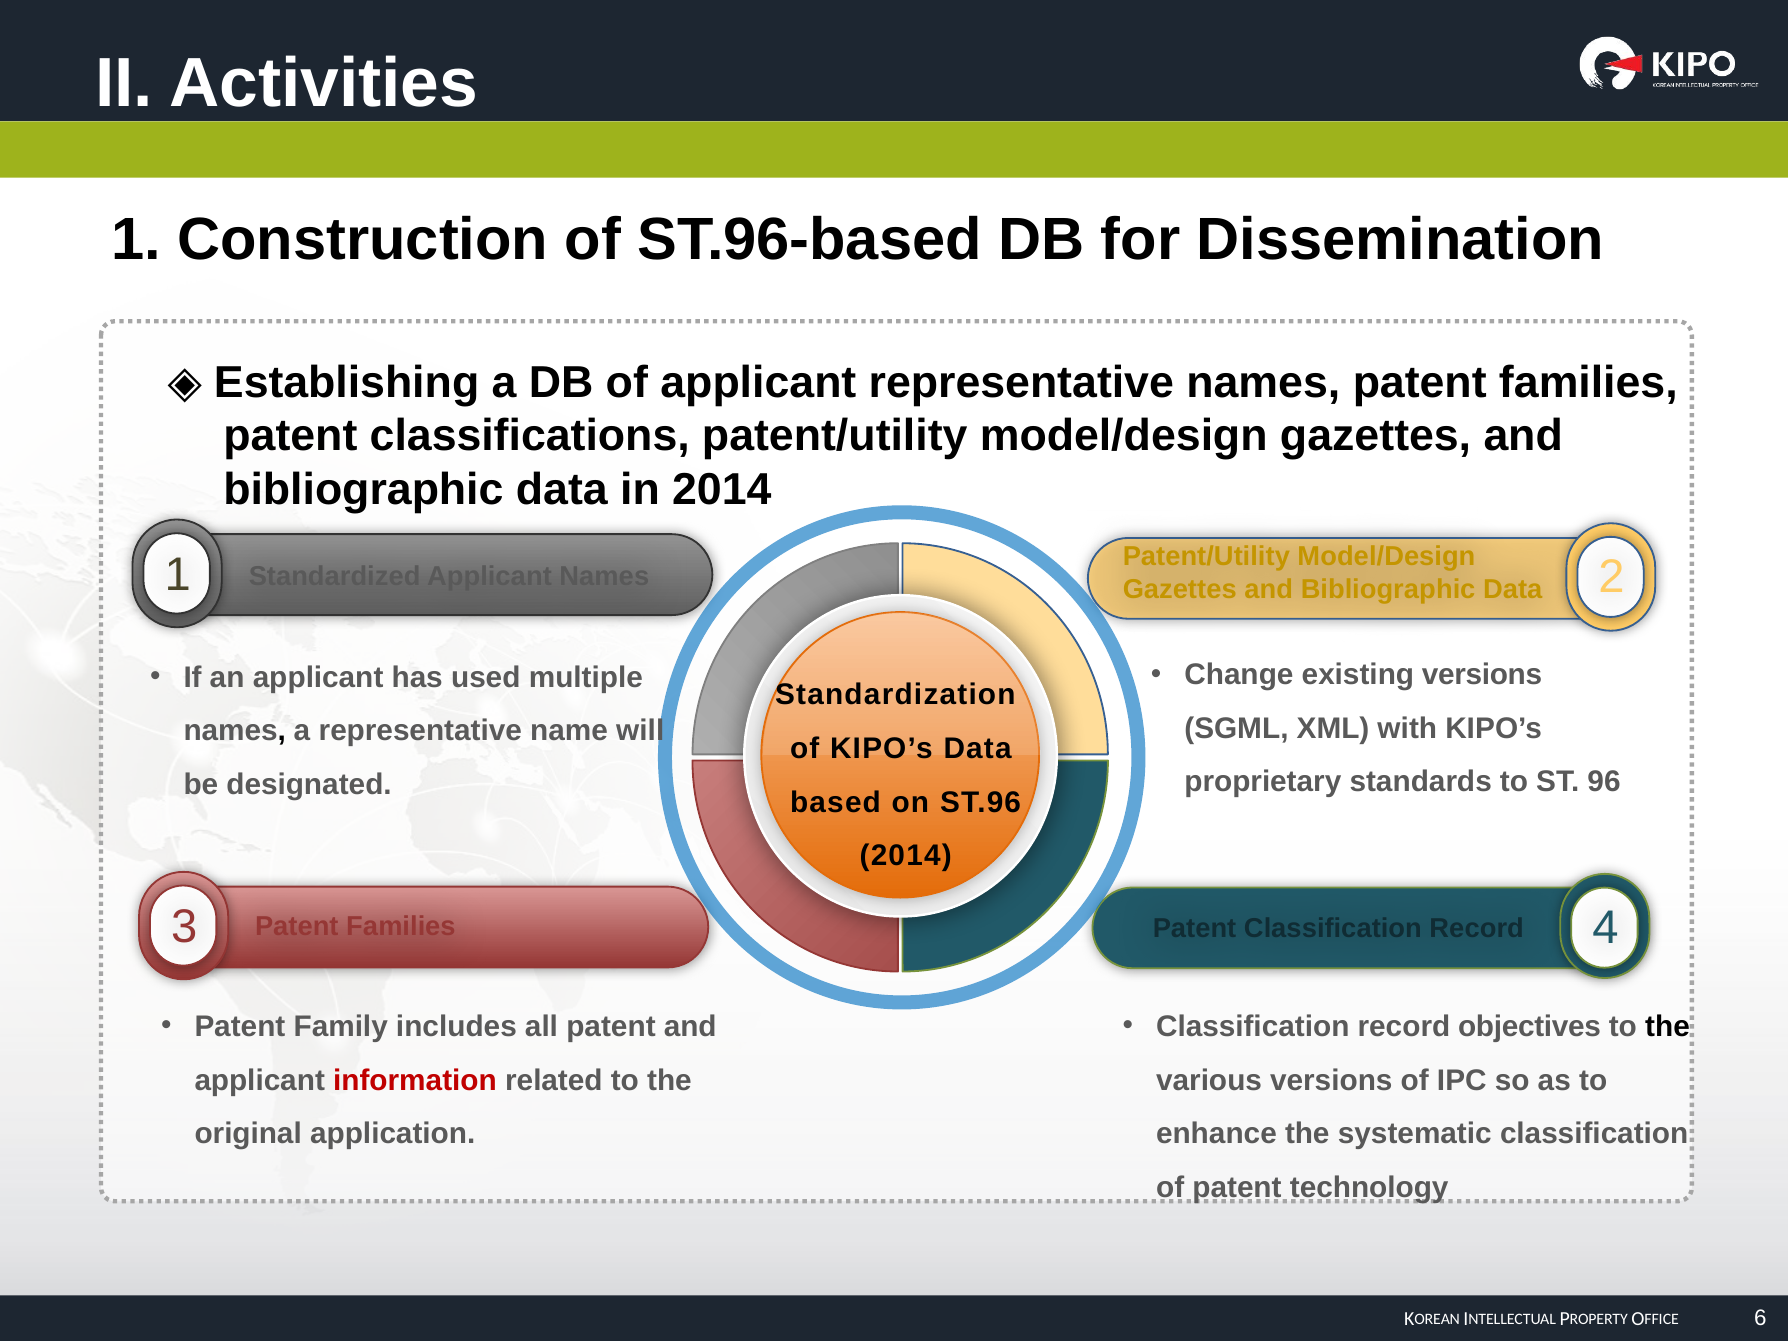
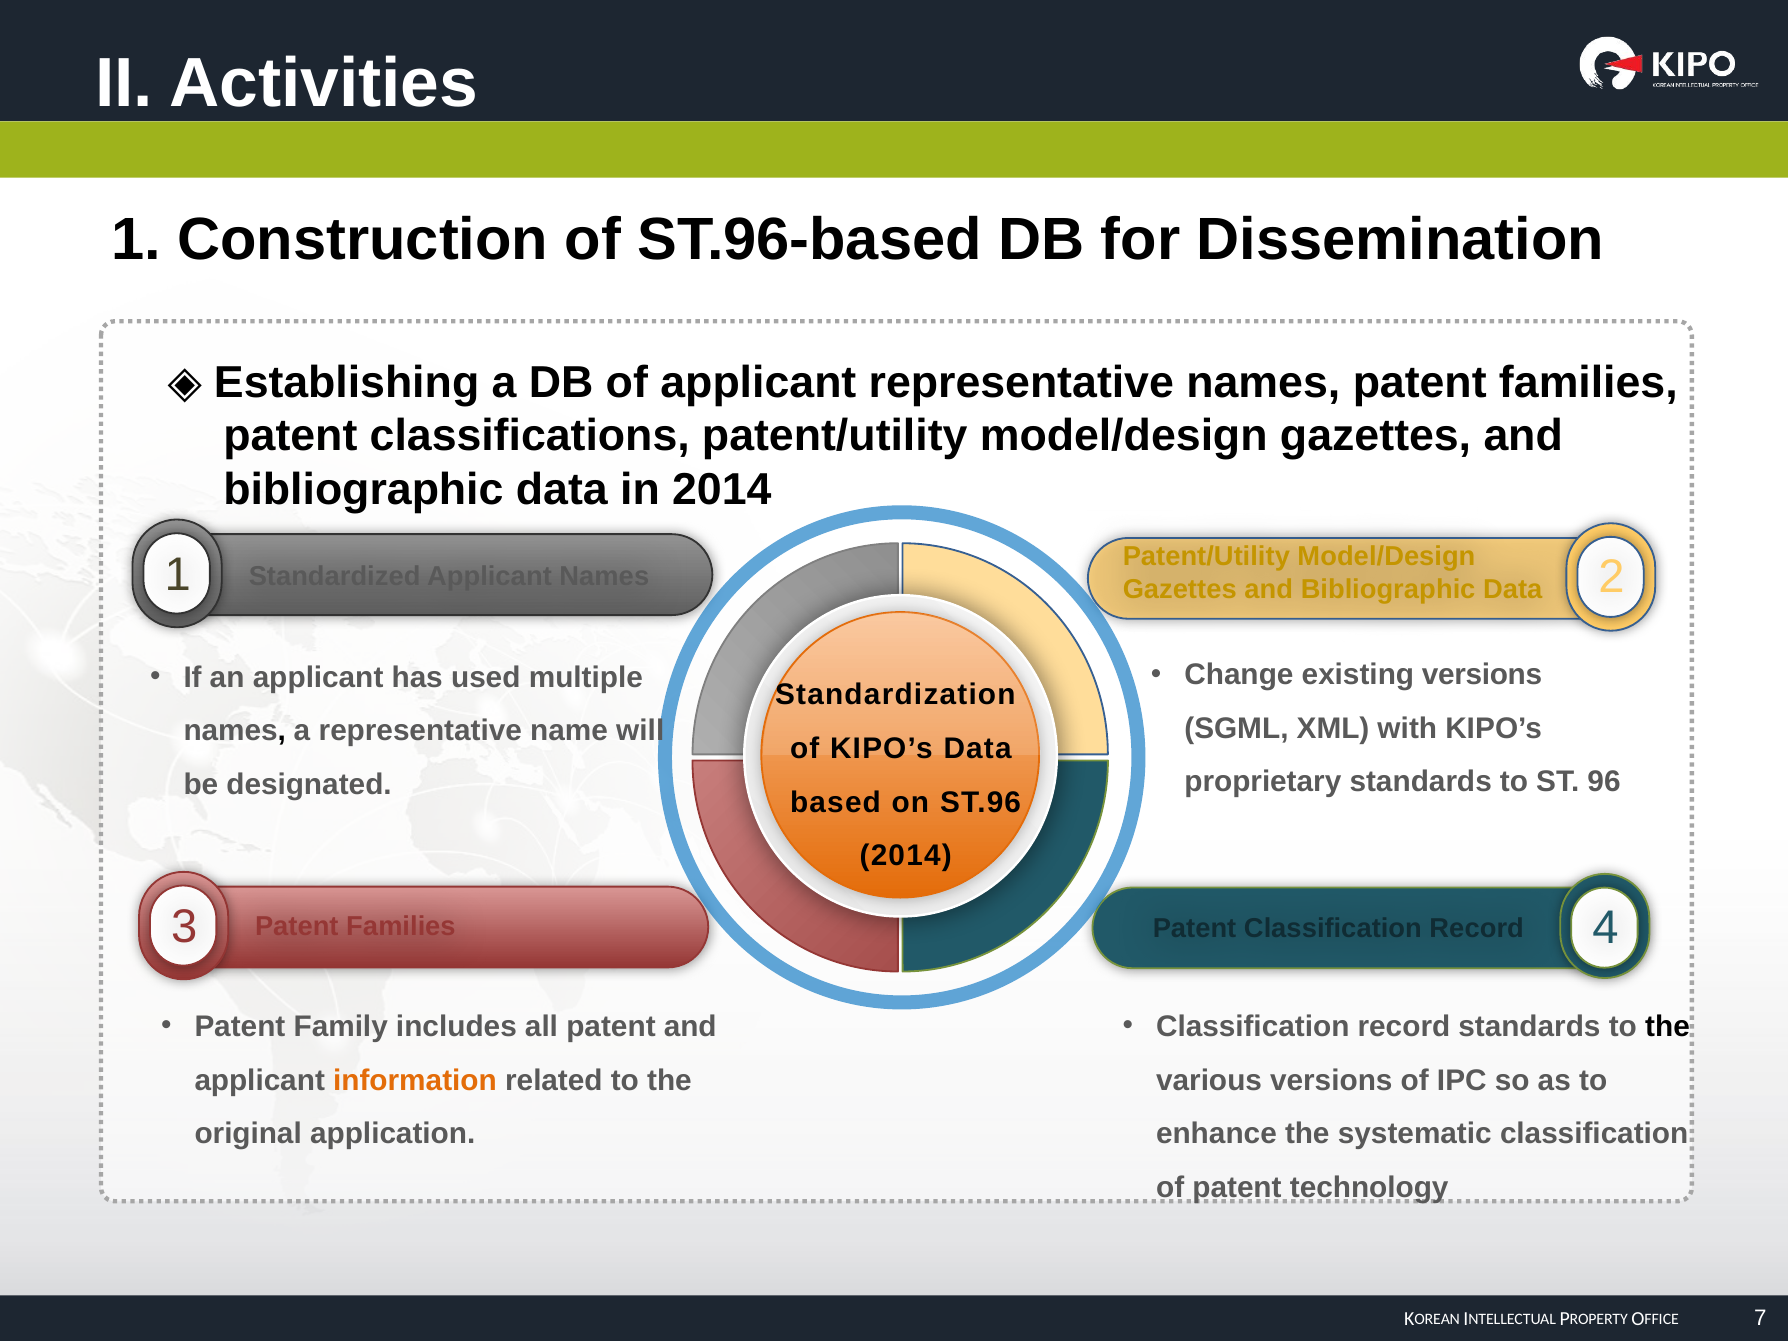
record objectives: objectives -> standards (1529, 1027)
information colour: red -> orange (415, 1080)
6: 6 -> 7 (1760, 1318)
